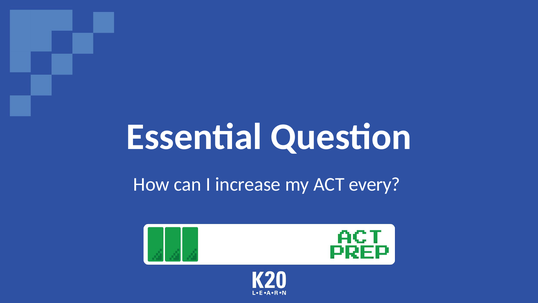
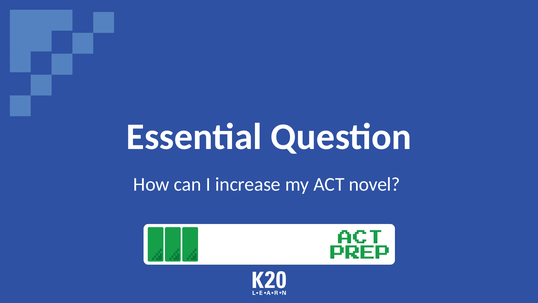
every: every -> novel (374, 184)
